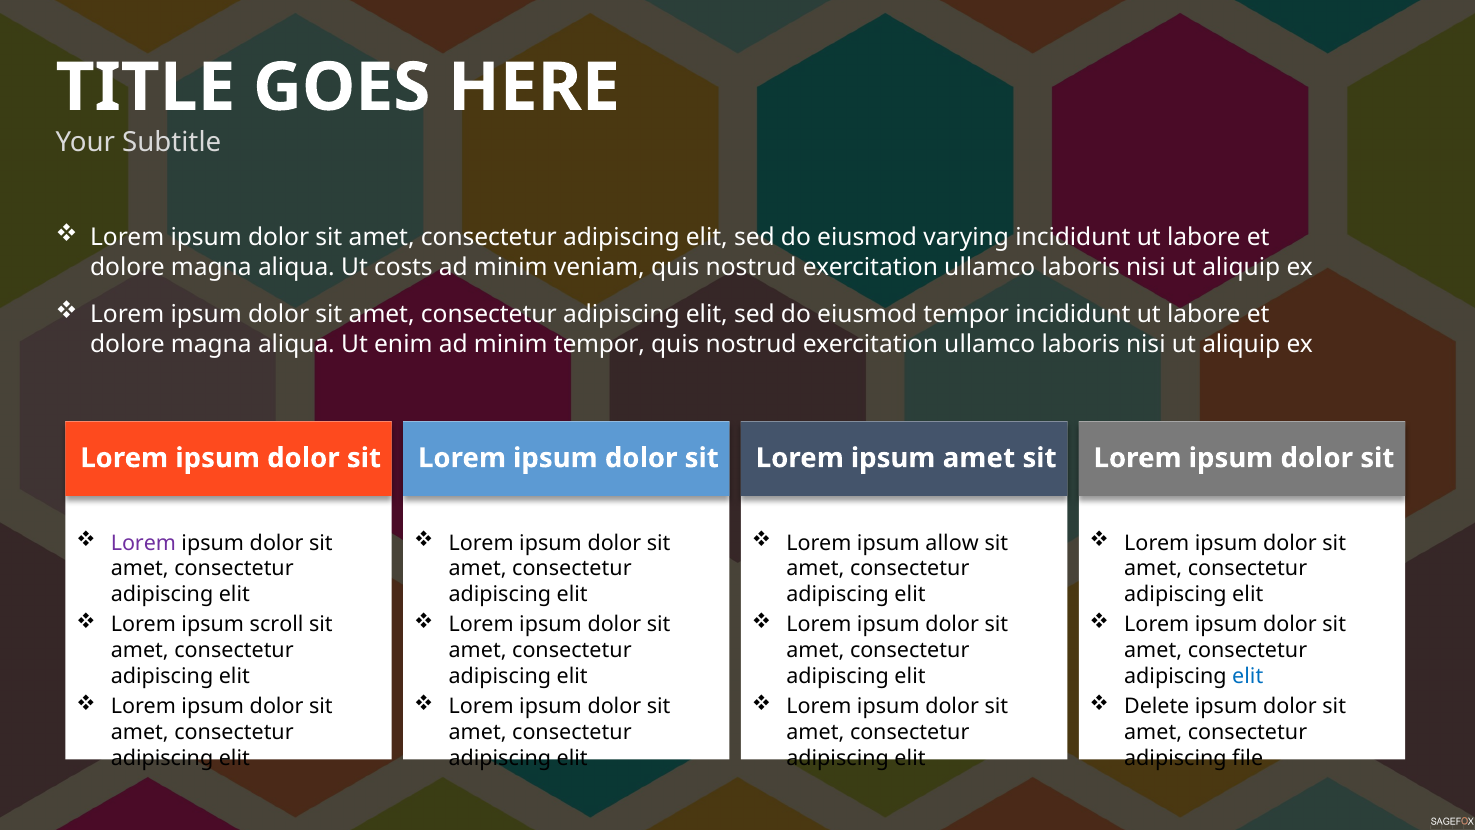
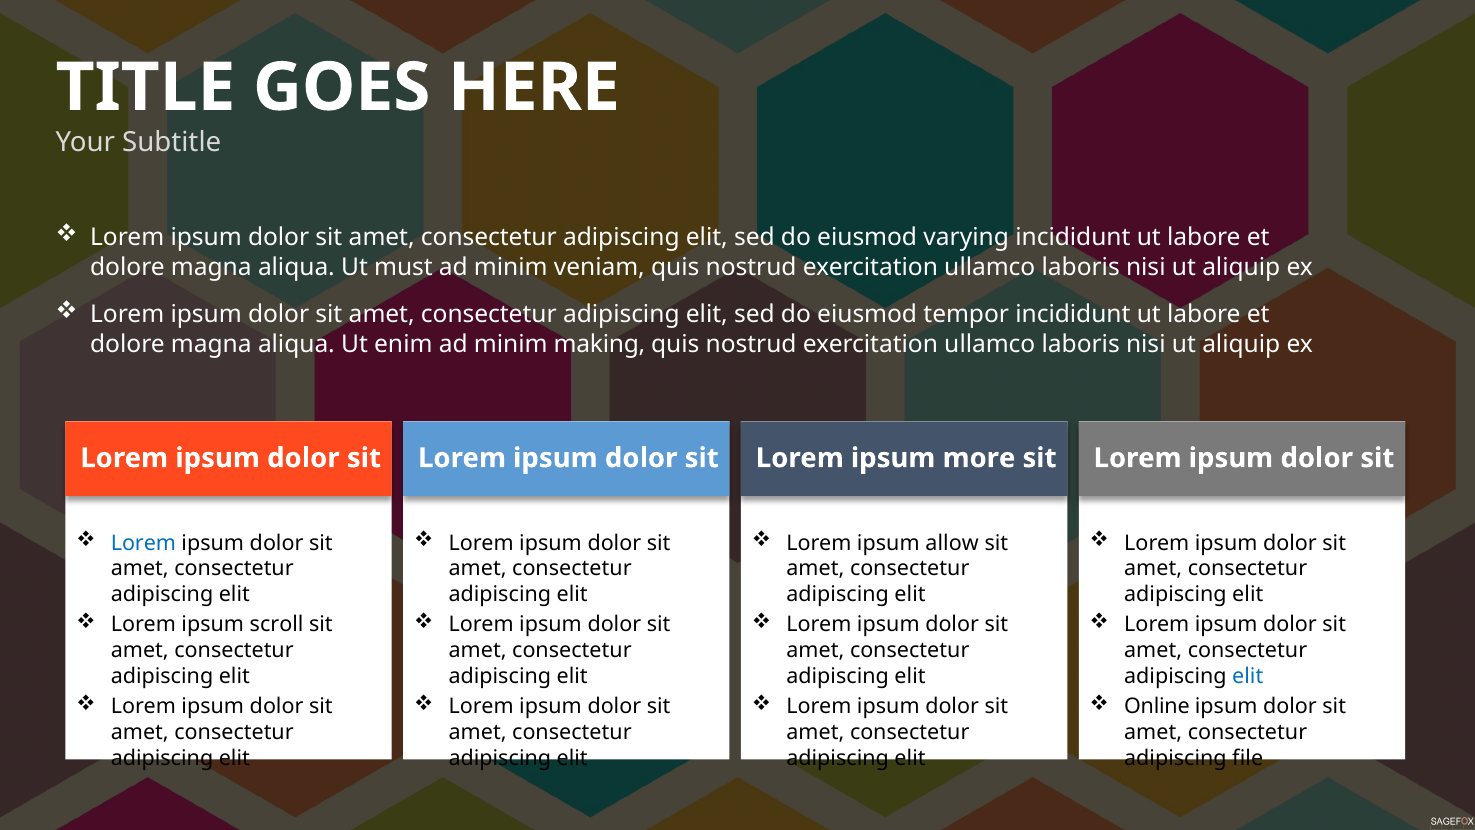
costs: costs -> must (403, 267)
minim tempor: tempor -> making (599, 344)
ipsum amet: amet -> more (979, 458)
Lorem colour: purple -> blue (143, 543)
Delete: Delete -> Online (1157, 706)
